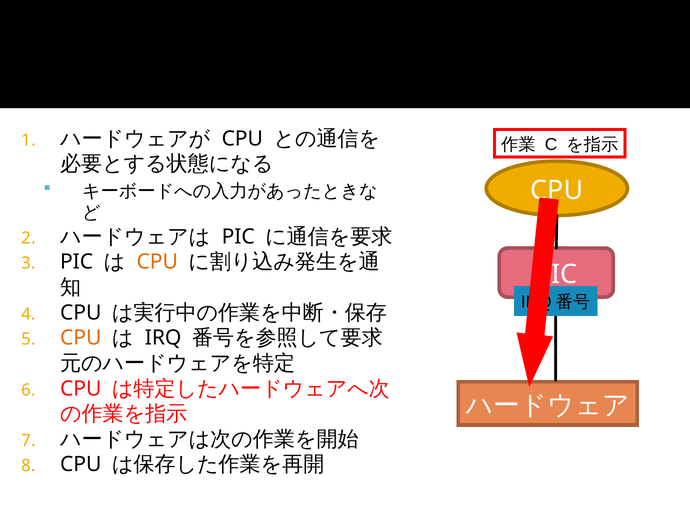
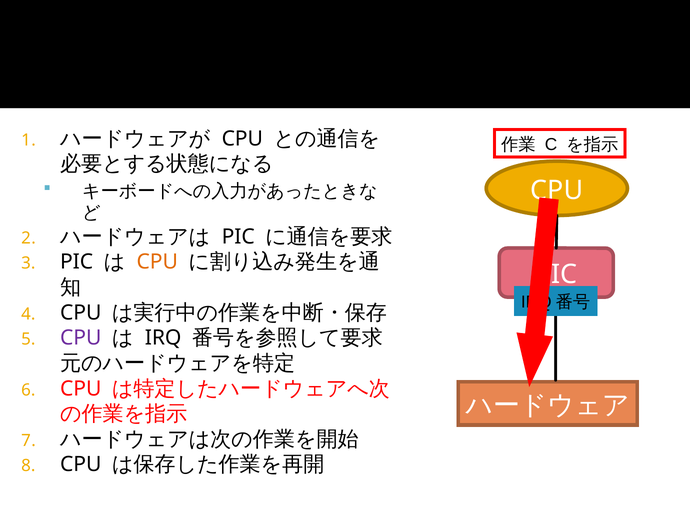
CPU colour: orange -> purple (81, 338)
